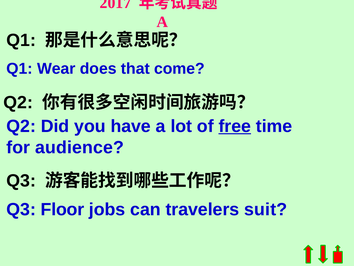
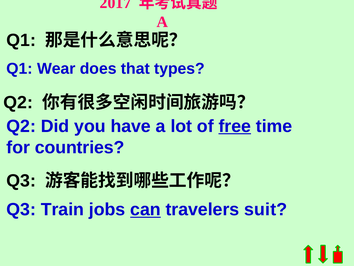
come: come -> types (179, 68)
audience: audience -> countries (80, 147)
Floor: Floor -> Train (62, 209)
can underline: none -> present (145, 209)
